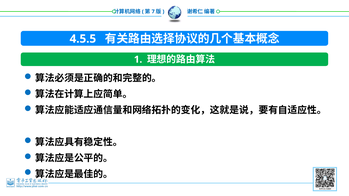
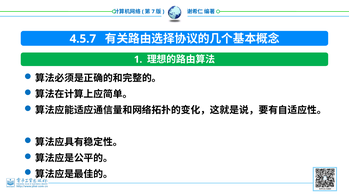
4.5.5: 4.5.5 -> 4.5.7 (83, 39)
